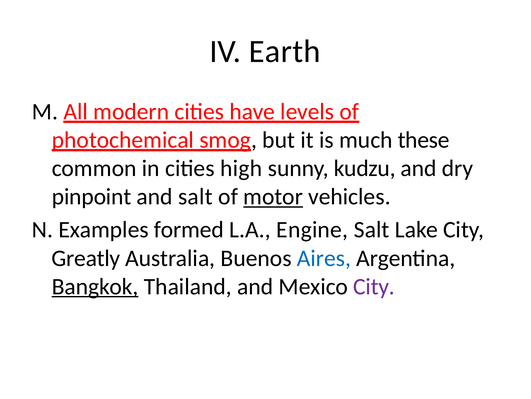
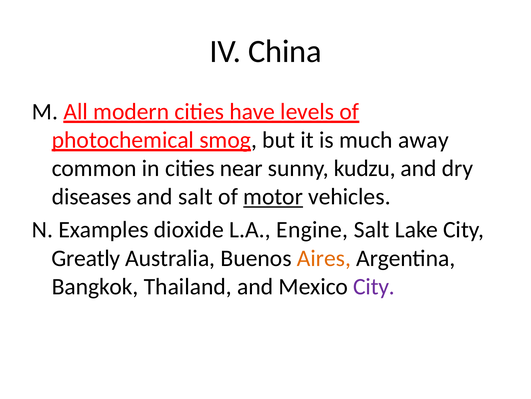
Earth: Earth -> China (285, 51)
these: these -> away (423, 140)
high: high -> near (241, 168)
pinpoint: pinpoint -> diseases (92, 196)
formed: formed -> dioxide (189, 229)
Aires colour: blue -> orange (324, 258)
Bangkok underline: present -> none (95, 286)
